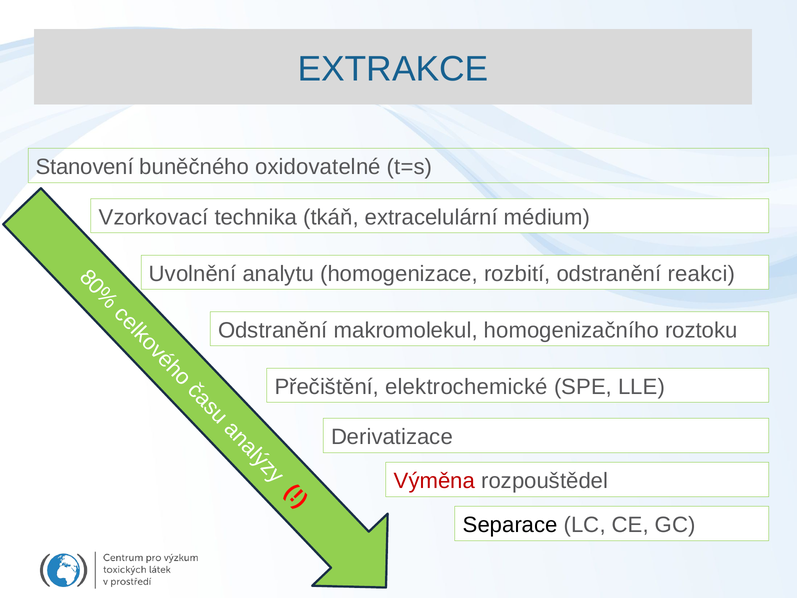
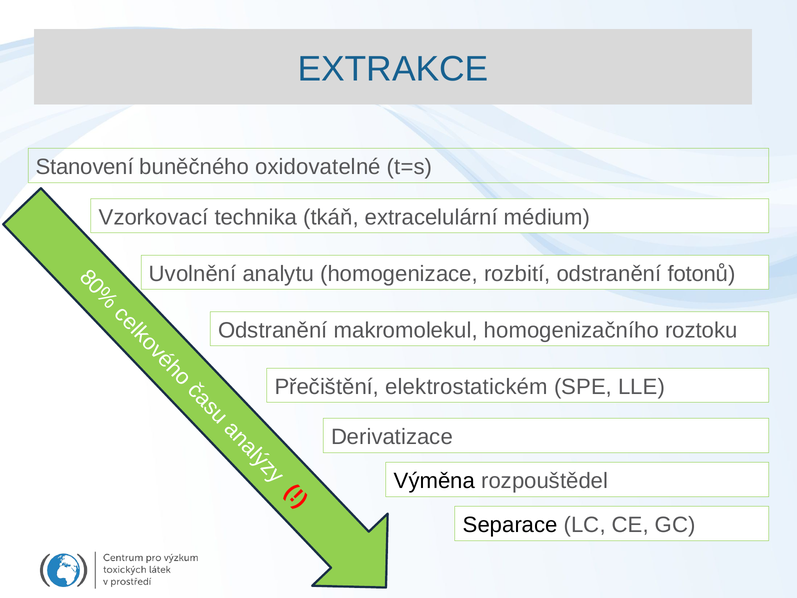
reakci: reakci -> fotonů (702, 274)
elektrochemické: elektrochemické -> elektrostatickém (467, 387)
Výměna colour: red -> black (434, 481)
